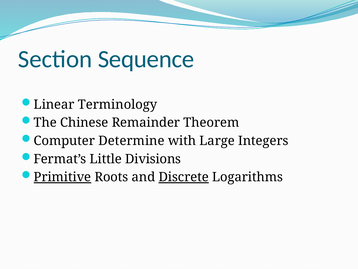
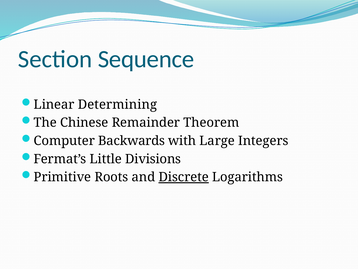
Terminology: Terminology -> Determining (117, 104)
Determine: Determine -> Backwards (132, 141)
Primitive underline: present -> none (62, 177)
